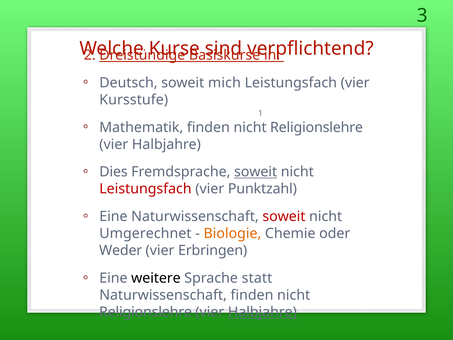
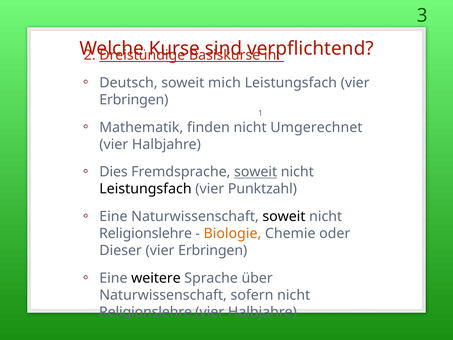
Kursstufe: Kursstufe -> Erbringen (134, 100)
Religionslehre: Religionslehre -> Umgerechnet (316, 127)
Leistungsfach colour: red -> black (145, 189)
soweit colour: red -> black (284, 216)
Umgerechnet: Umgerechnet -> Religionslehre (146, 233)
Weder: Weder -> Dieser (121, 250)
statt: statt -> über (257, 278)
Naturwissenschaft finden: finden -> sofern (252, 295)
Halbjahre underline: present -> none (262, 312)
